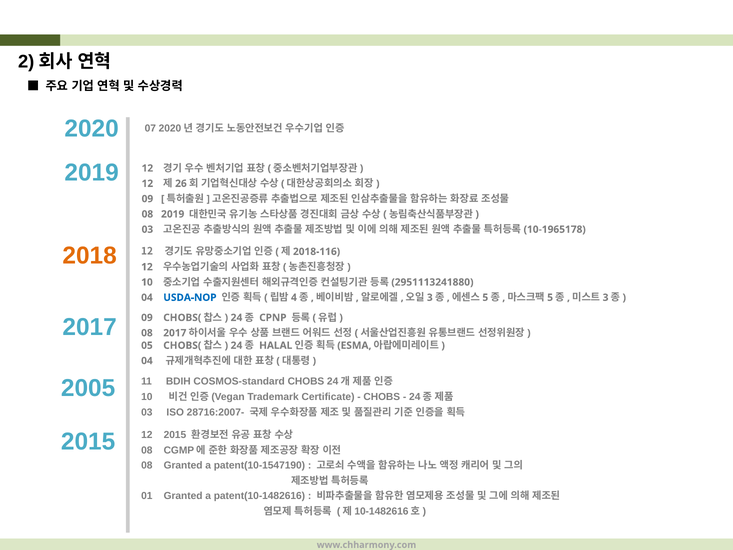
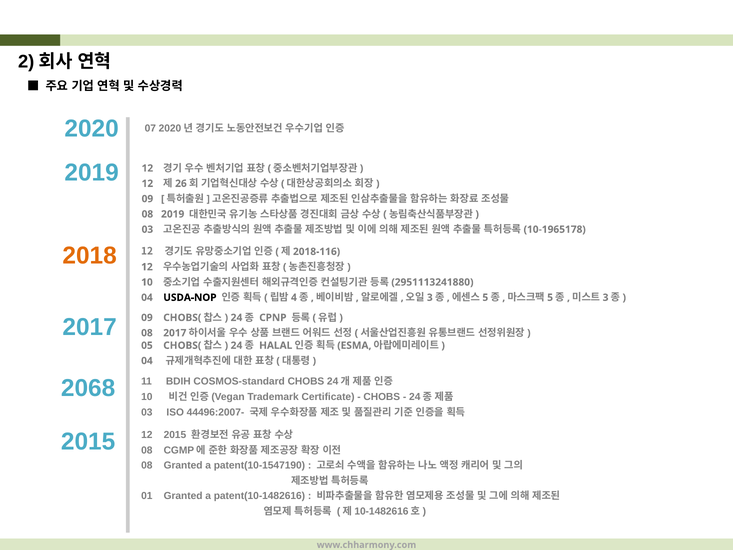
USDA-NOP colour: blue -> black (190, 297)
2005: 2005 -> 2068 (88, 388)
28716:2007-: 28716:2007- -> 44496:2007- (216, 412)
